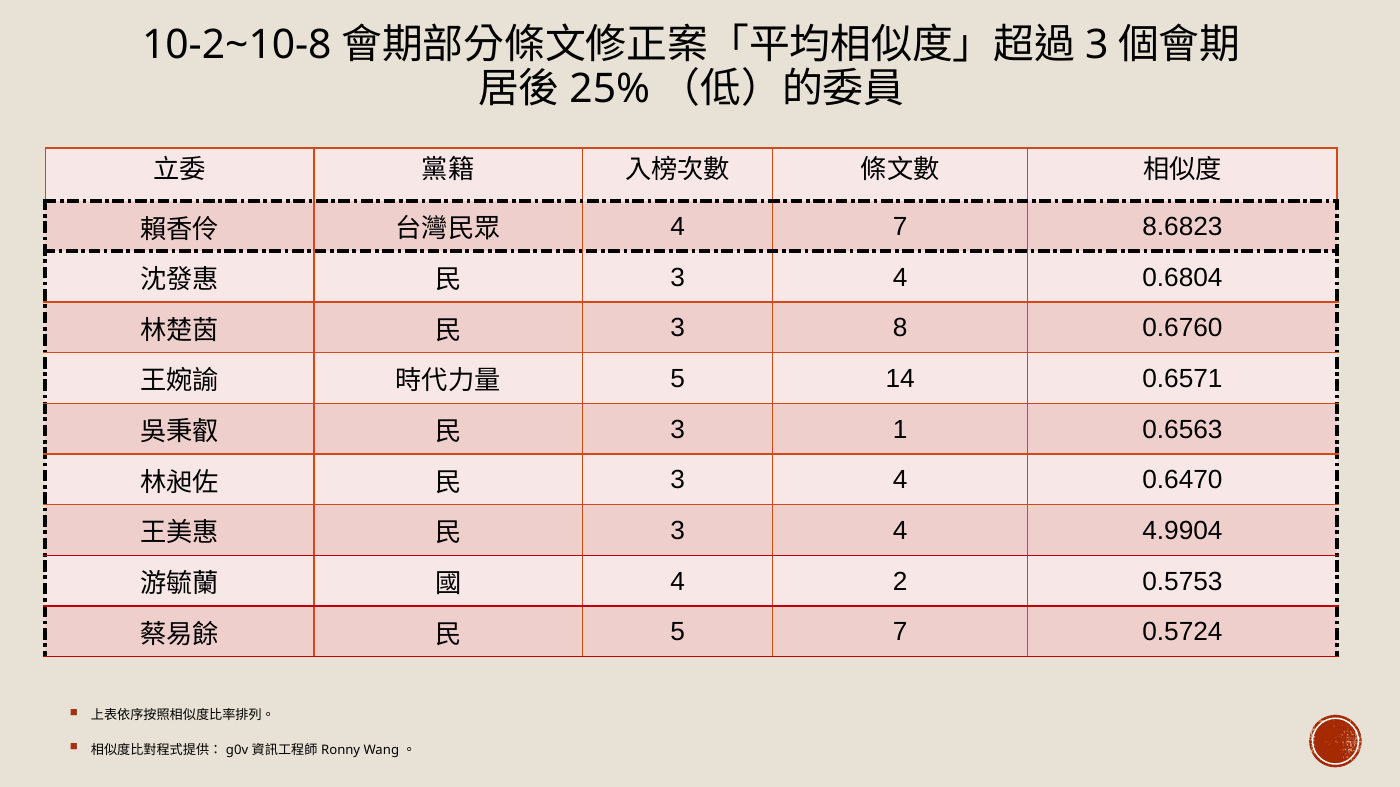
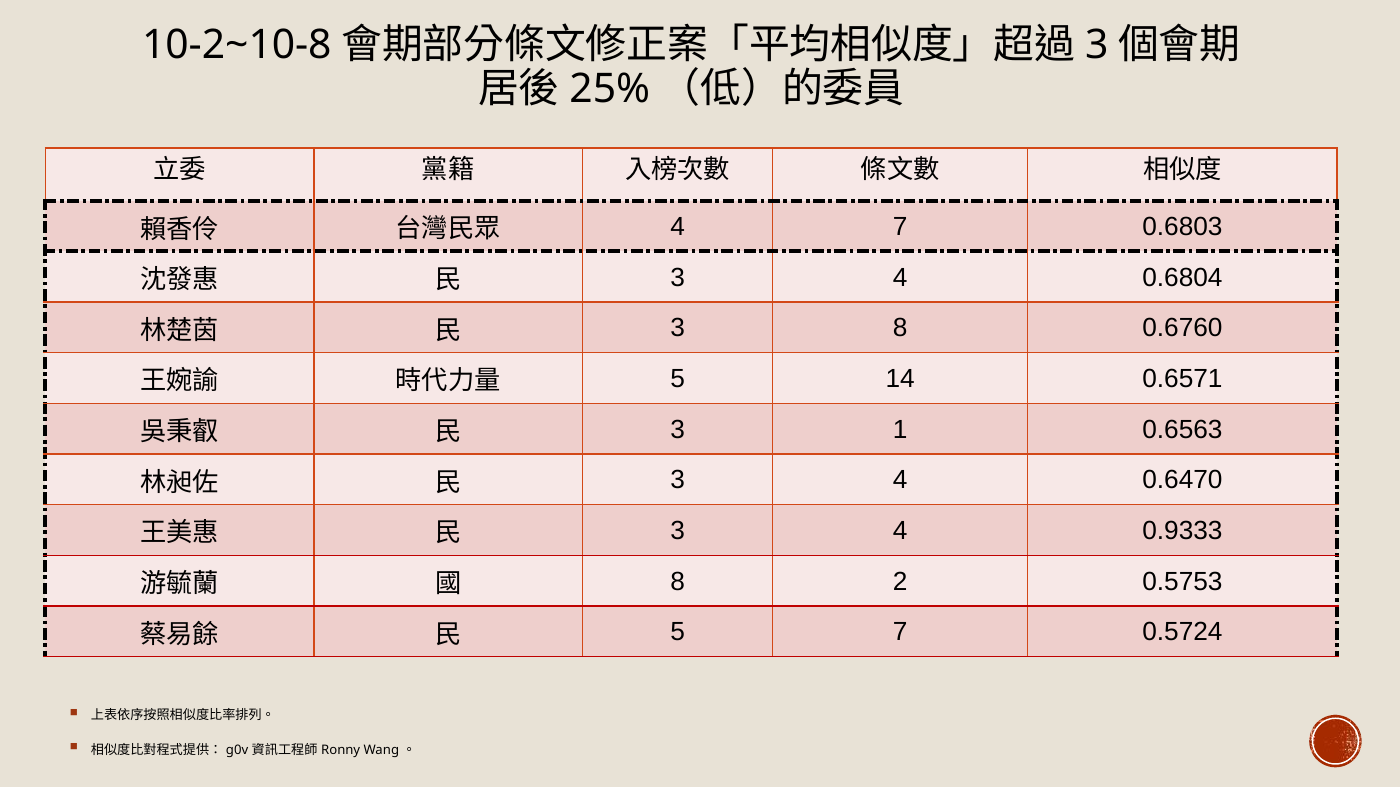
8.6823: 8.6823 -> 0.6803 (1182, 227)
4.9904: 4.9904 -> 0.9333 (1182, 531)
4: 4 -> 8 (678, 582)
